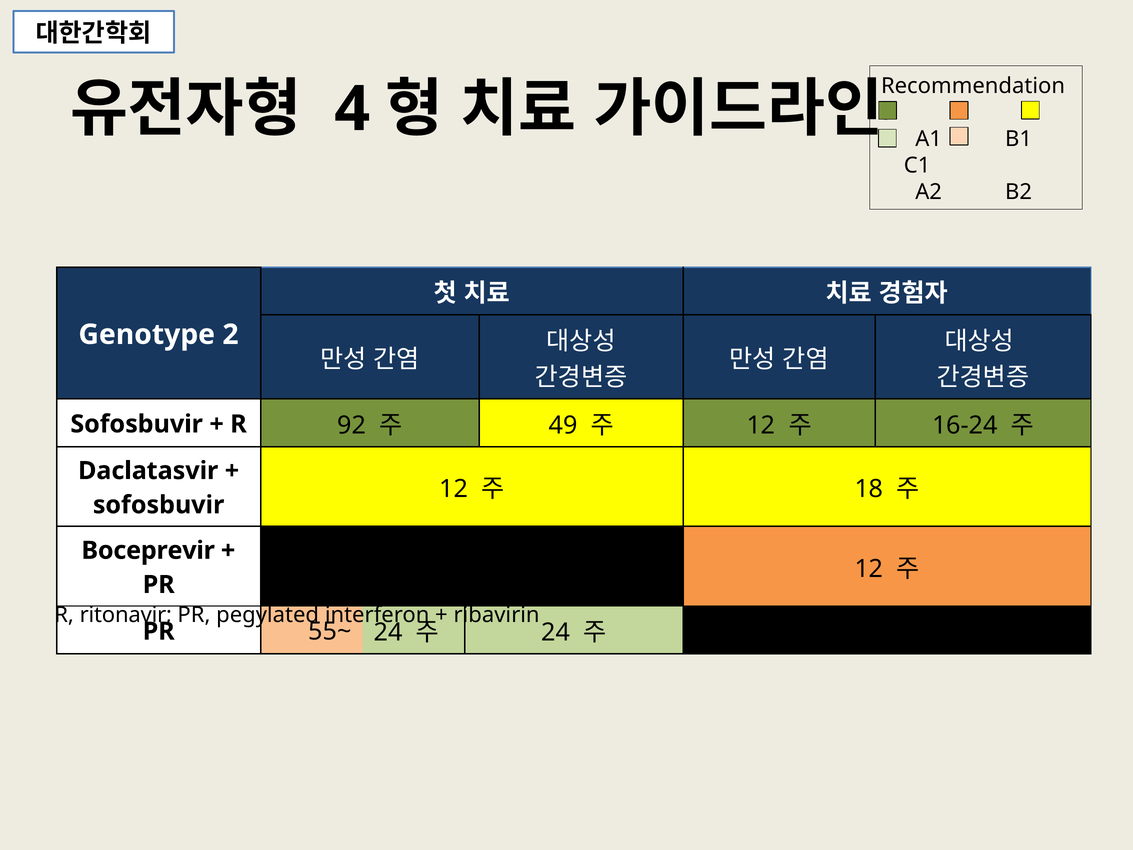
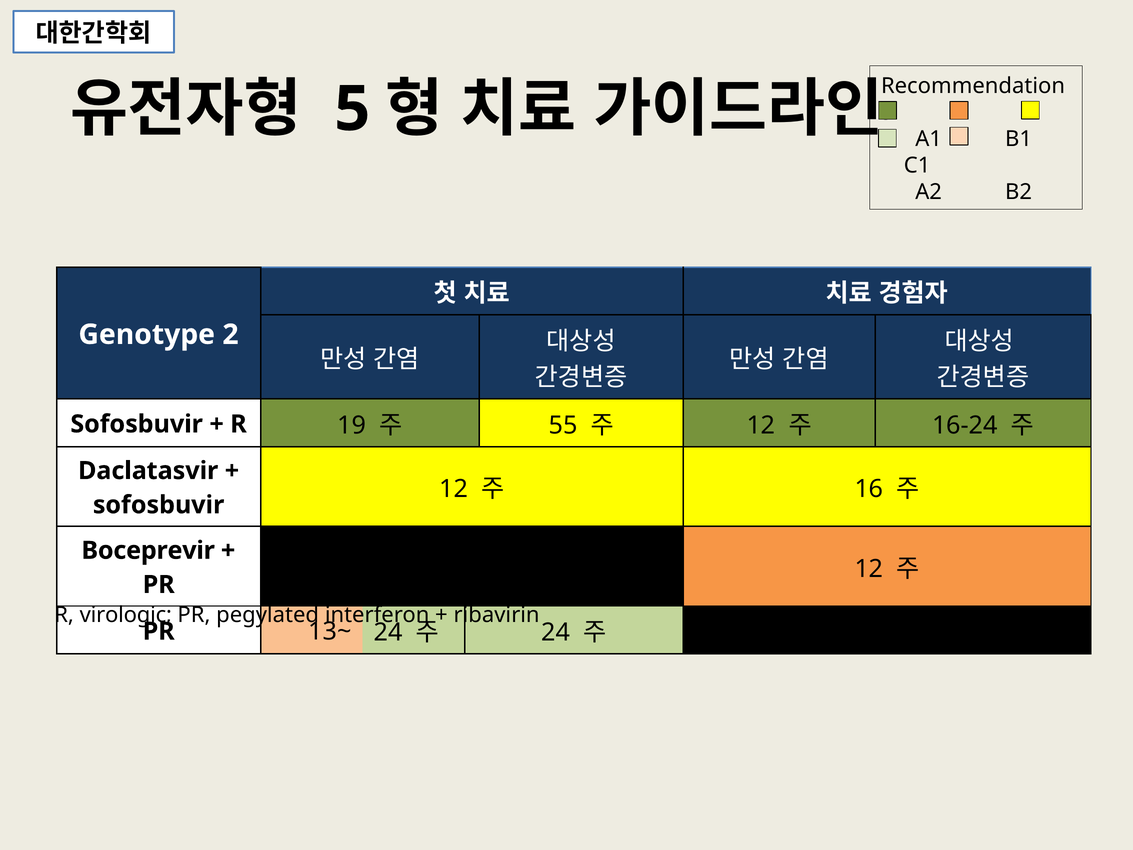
4: 4 -> 5 (352, 109)
92: 92 -> 19 (352, 425)
49: 49 -> 55 (563, 425)
18: 18 -> 16 (869, 489)
ritonavir: ritonavir -> virologic (126, 615)
55~: 55~ -> 13~ (330, 631)
